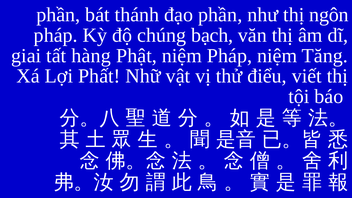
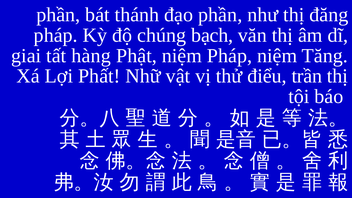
ngôn: ngôn -> đăng (329, 15)
viết: viết -> trần (307, 76)
